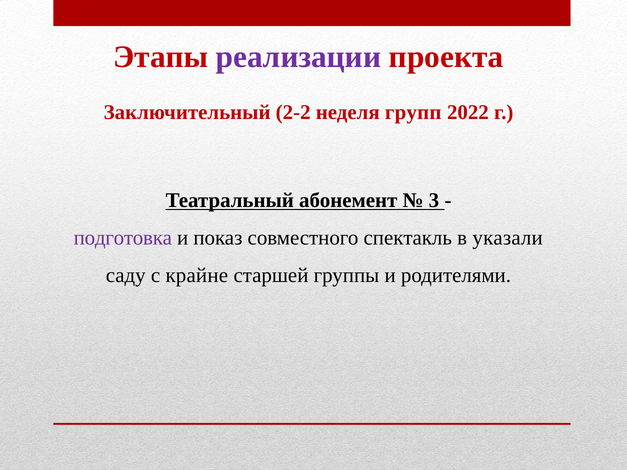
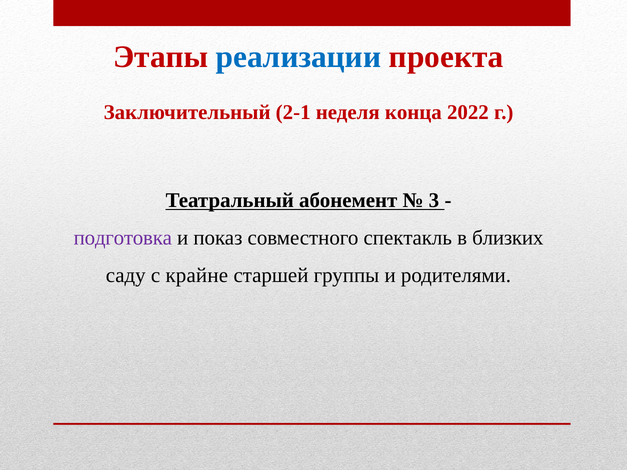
реализации colour: purple -> blue (298, 57)
2-2: 2-2 -> 2-1 (293, 112)
групп: групп -> конца (413, 112)
указали: указали -> близких (508, 238)
